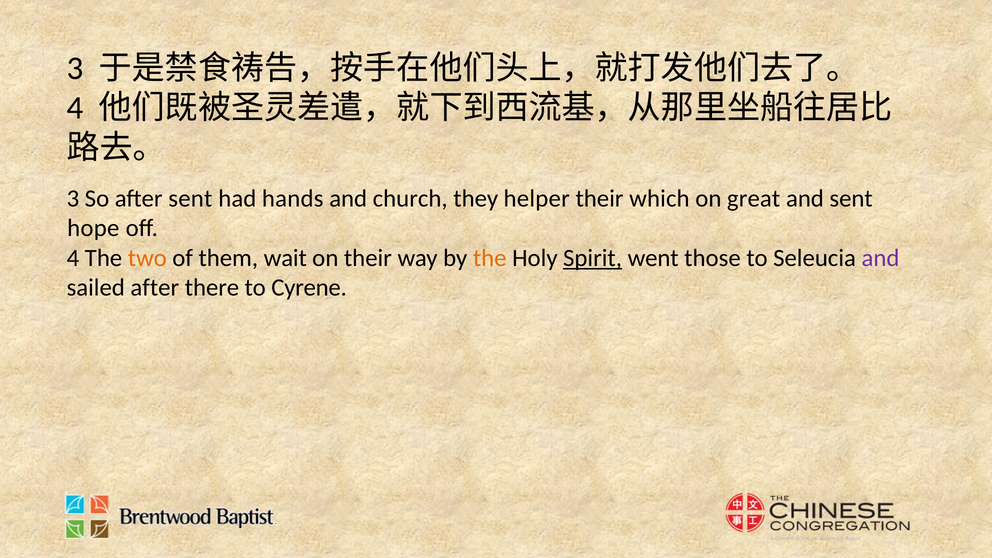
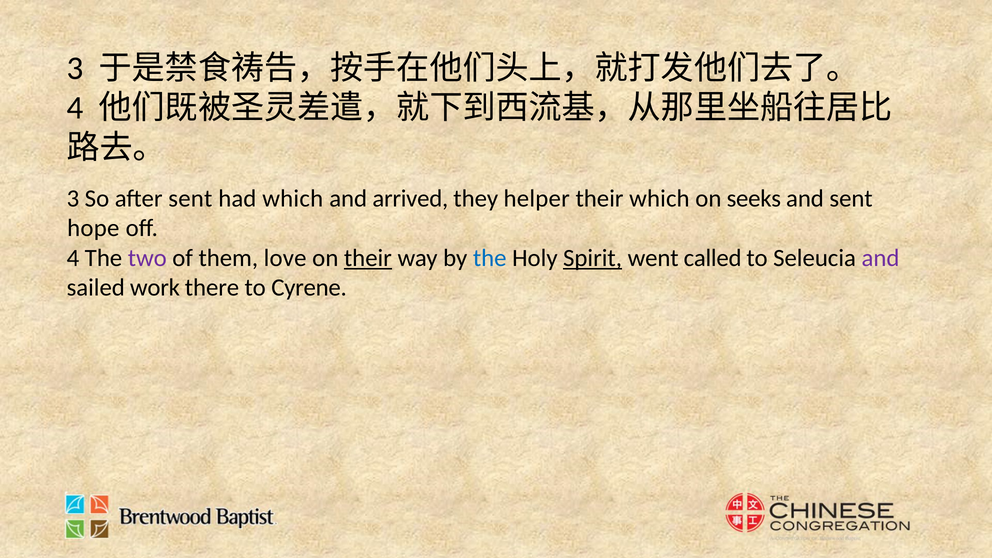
had hands: hands -> which (293, 198)
church: church -> arrived (410, 198)
great: great -> seeks (754, 198)
two colour: orange -> purple (147, 258)
wait: wait -> love (285, 258)
their underline: none -> present (368, 258)
the colour: orange -> blue (490, 258)
those: those -> called (713, 258)
sailed after: after -> work (155, 288)
